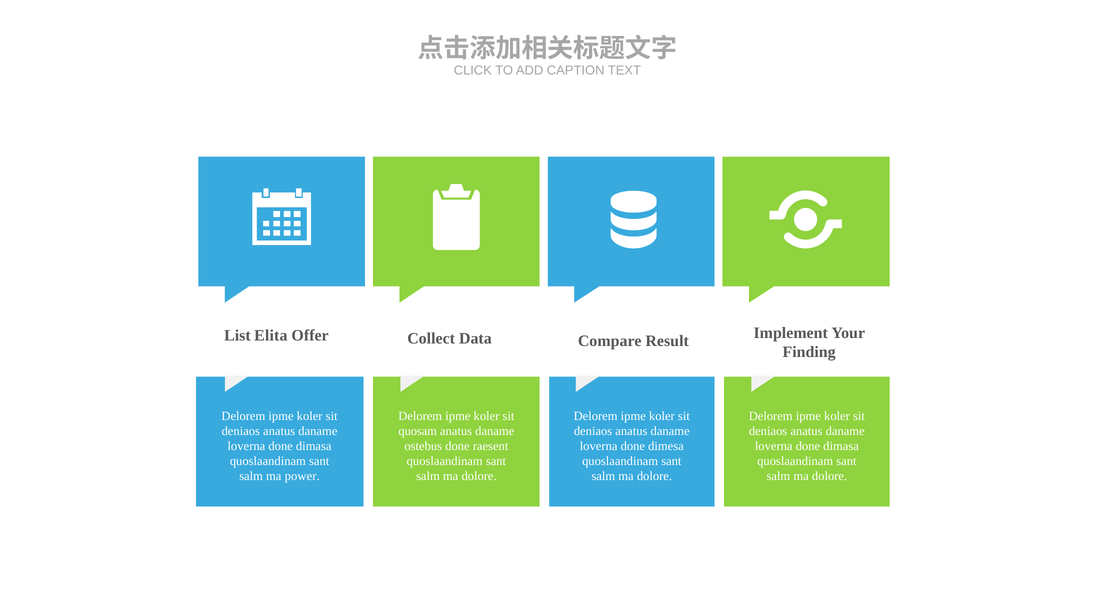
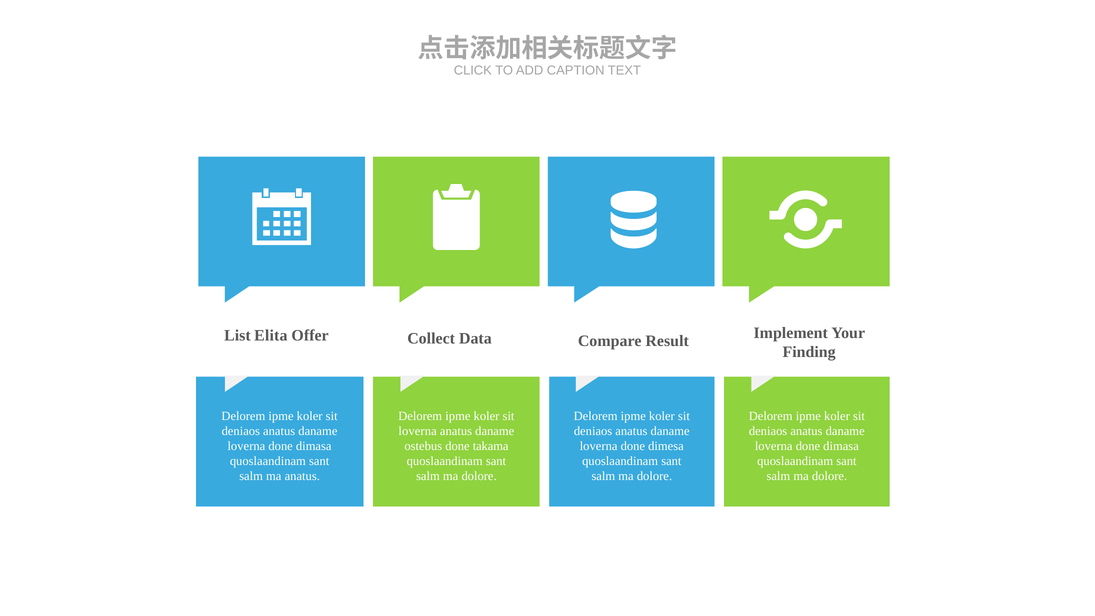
quosam: quosam -> loverna (418, 431)
raesent: raesent -> takama (491, 446)
ma power: power -> anatus (302, 476)
